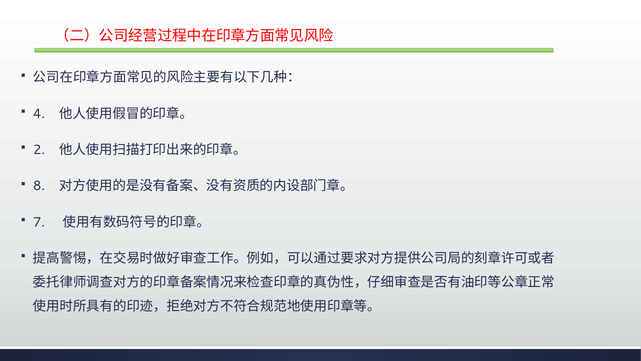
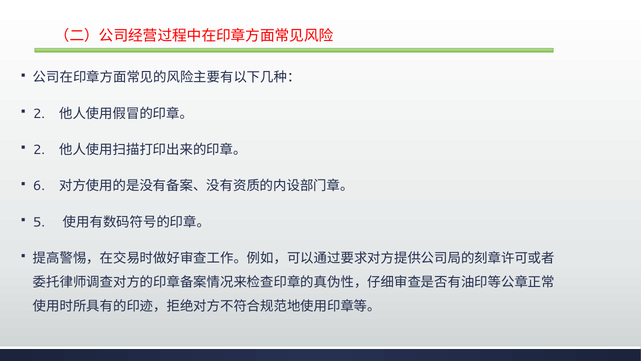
4: 4 -> 2 (39, 114)
8: 8 -> 6 (39, 186)
7: 7 -> 5 (39, 222)
